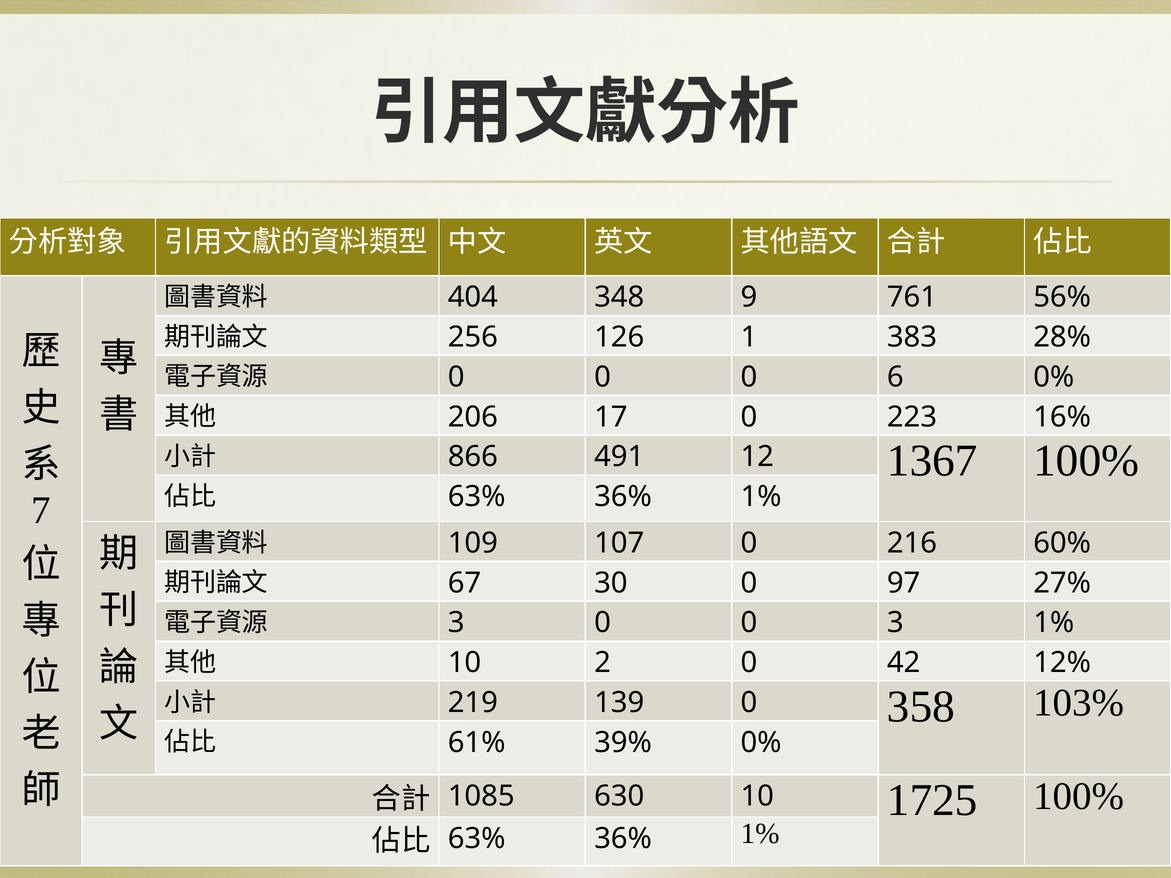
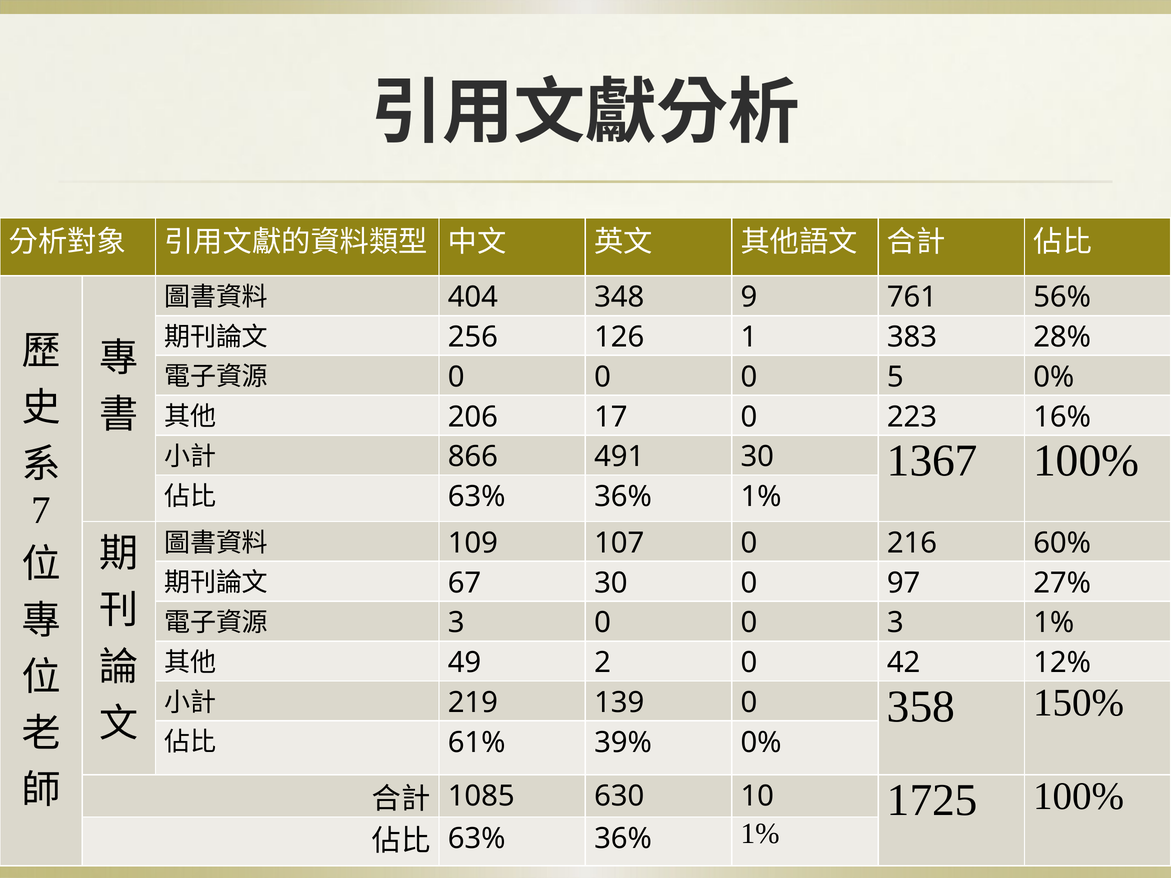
6: 6 -> 5 (895, 377)
491 12: 12 -> 30 (757, 457)
10: 10 -> 49 (465, 663)
103%: 103% -> 150% (1079, 703)
